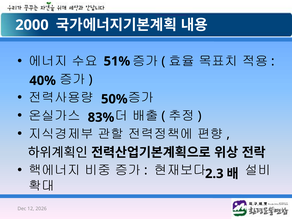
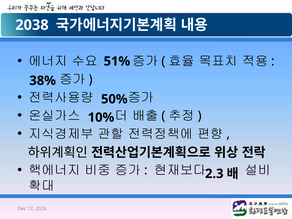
2000: 2000 -> 2038 (32, 25)
40%: 40% -> 38% (43, 81)
83%: 83% -> 10% (101, 117)
